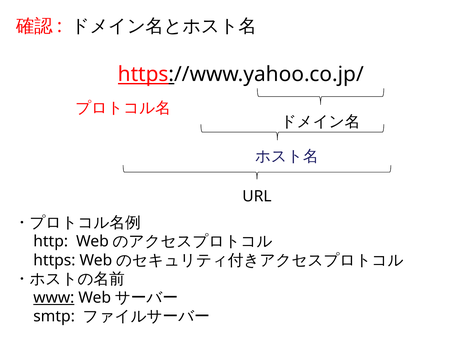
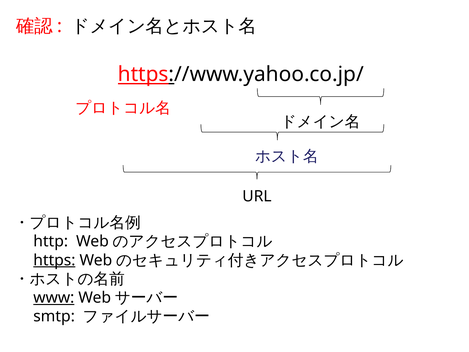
https underline: none -> present (54, 260)
